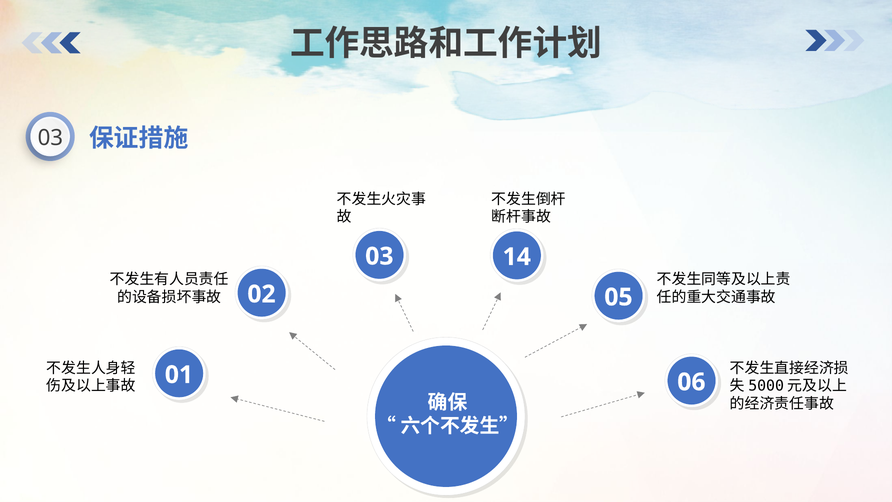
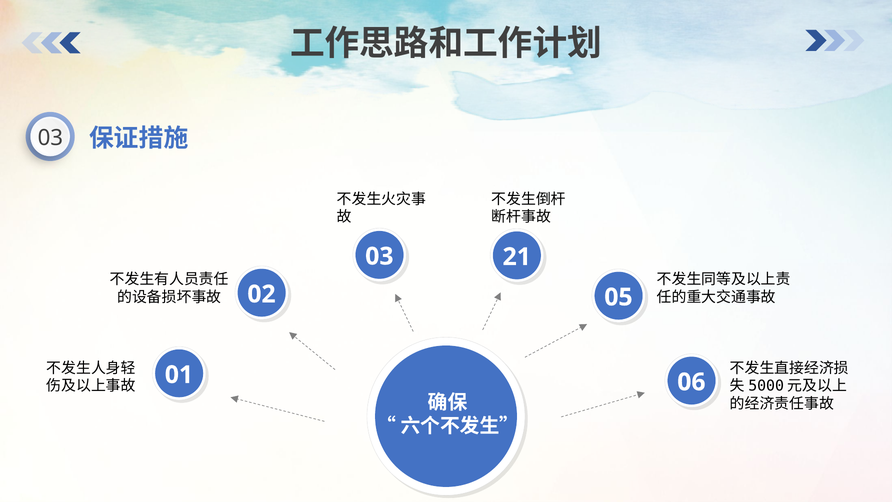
14: 14 -> 21 (517, 257)
